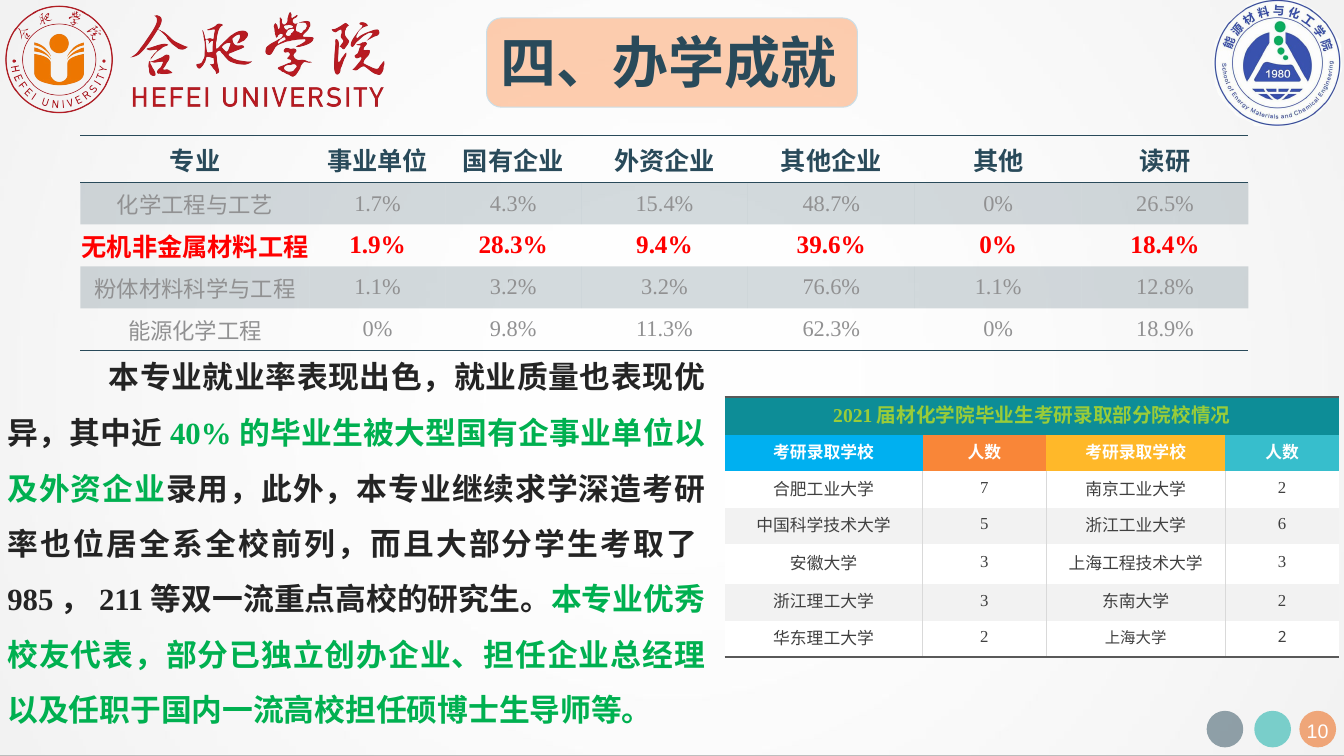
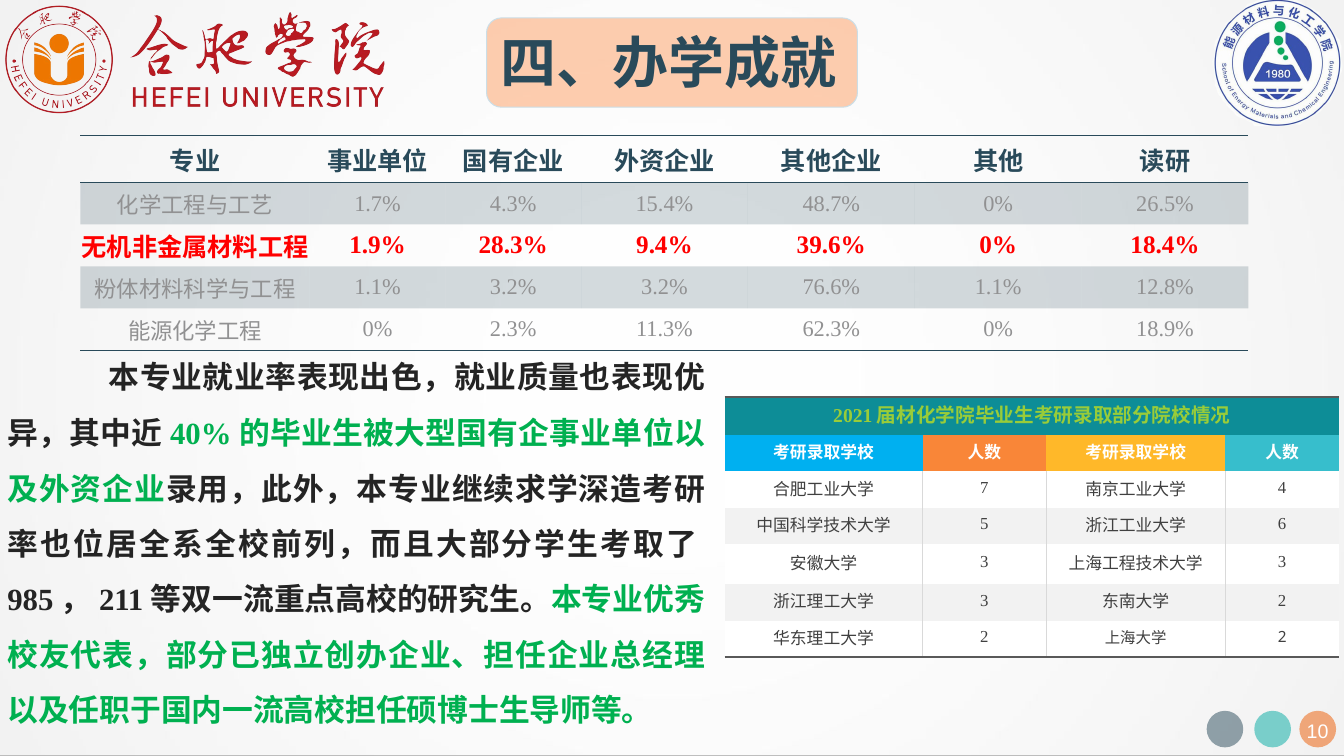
9.8%: 9.8% -> 2.3% (513, 329)
2: 2 -> 4 (1282, 488)
